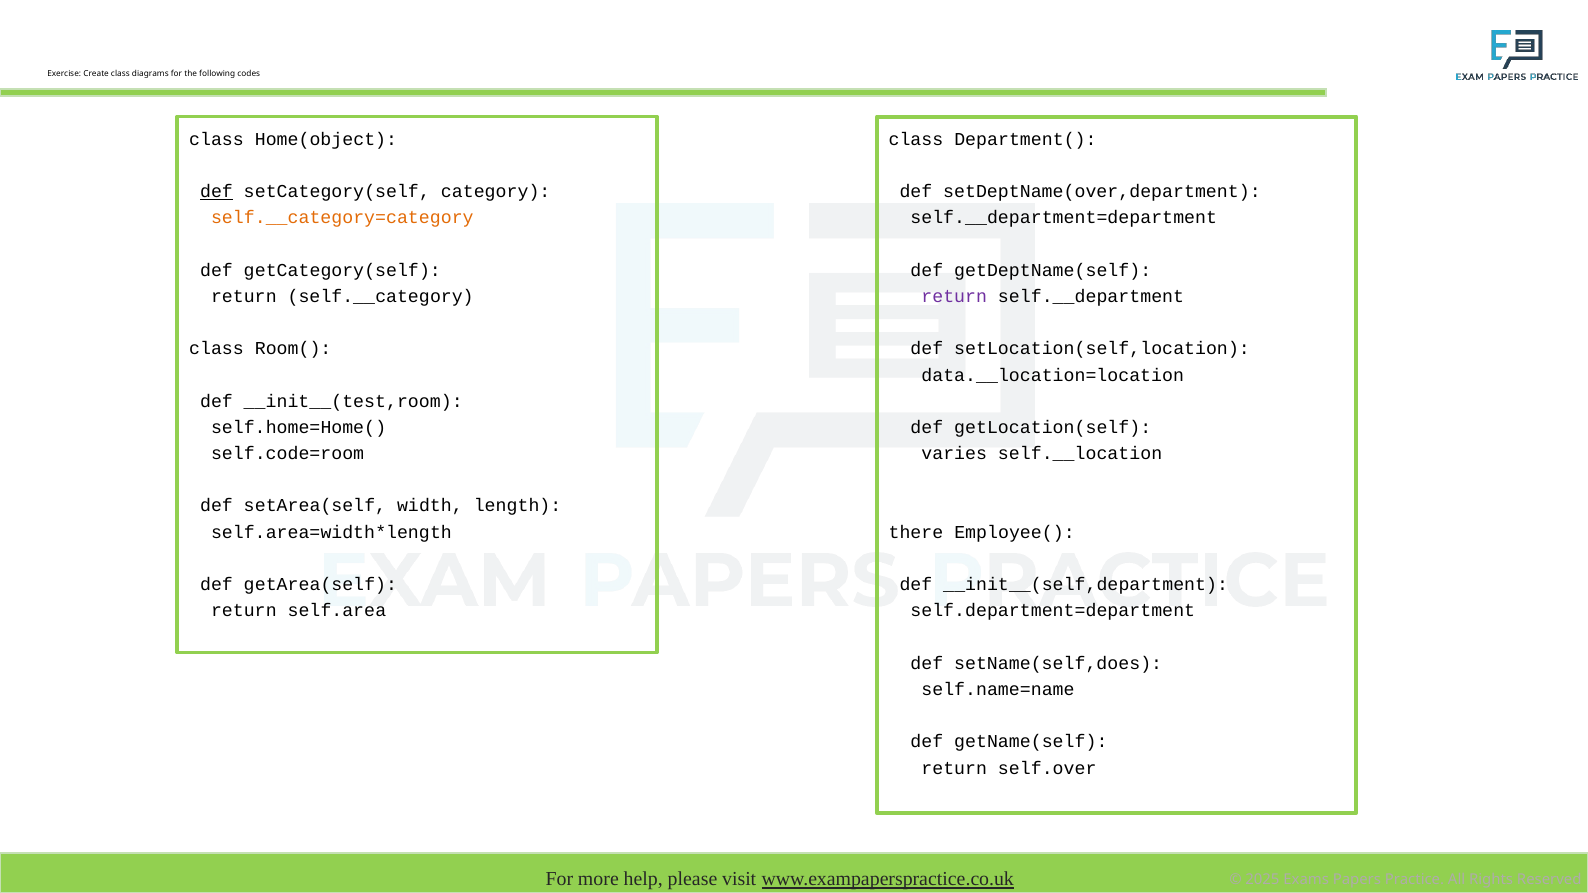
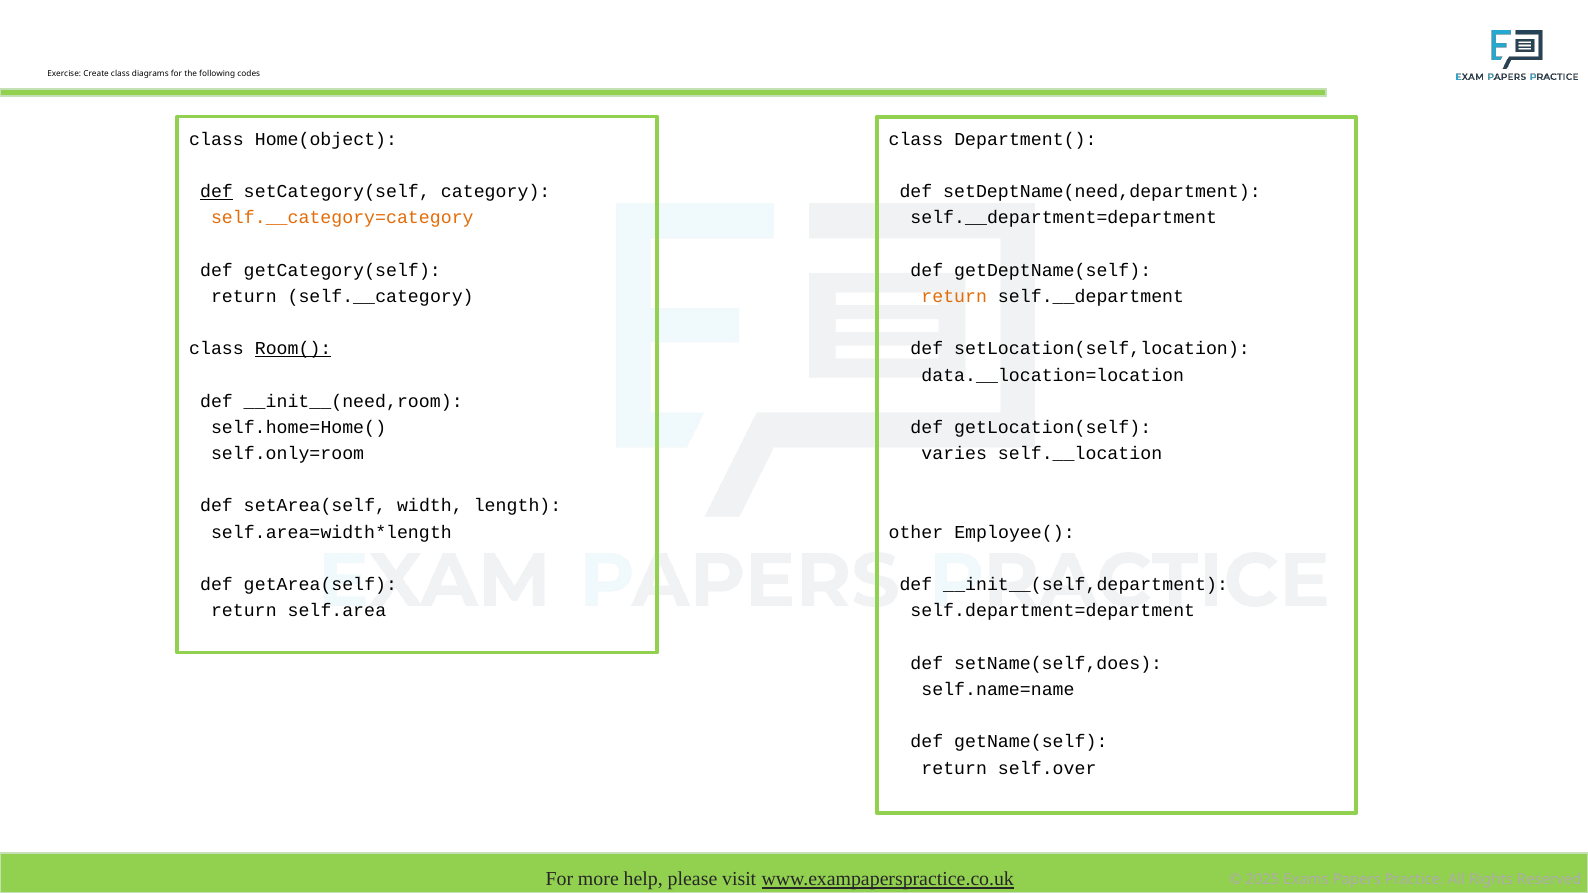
setDeptName(over,department: setDeptName(over,department -> setDeptName(need,department (1102, 192)
return colour: purple -> orange (954, 296)
Room( underline: none -> present (293, 349)
__init__(test,room: __init__(test,room -> __init__(need,room (353, 401)
self.code=room: self.code=room -> self.only=room (288, 454)
there: there -> other (916, 532)
